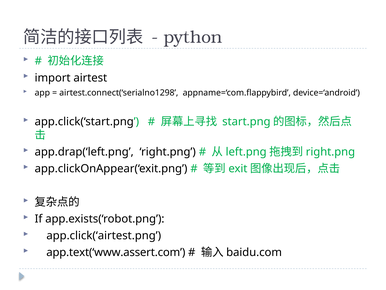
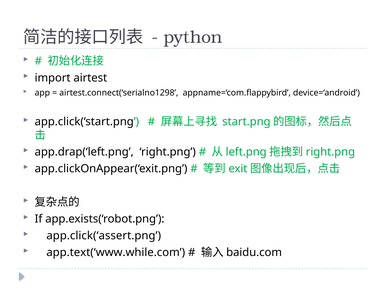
app.click(‘airtest.png: app.click(‘airtest.png -> app.click(‘assert.png (104, 235)
app.text(‘www.assert.com: app.text(‘www.assert.com -> app.text(‘www.while.com (116, 252)
